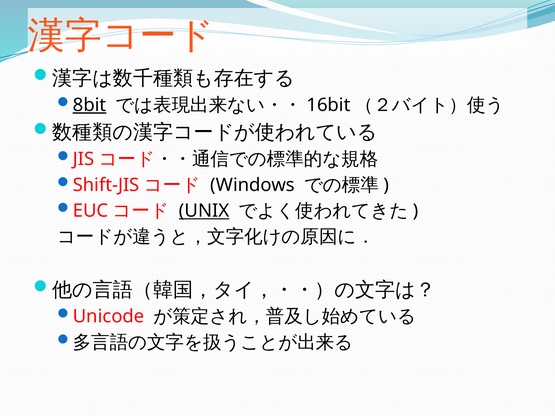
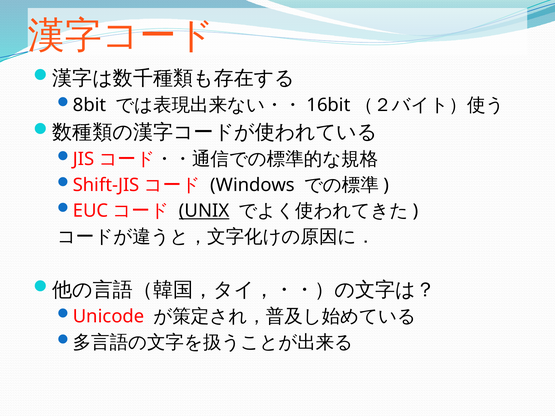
8bit underline: present -> none (89, 105)
